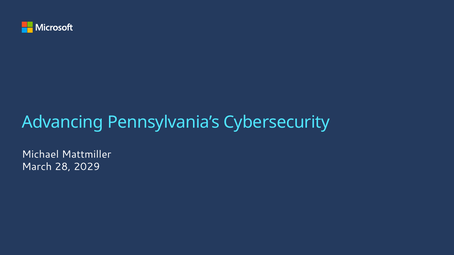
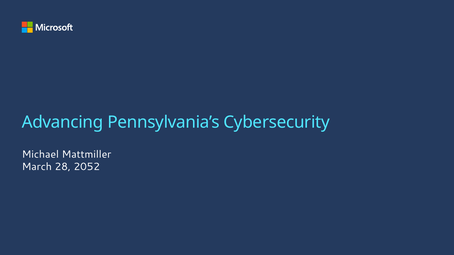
2029: 2029 -> 2052 (87, 167)
